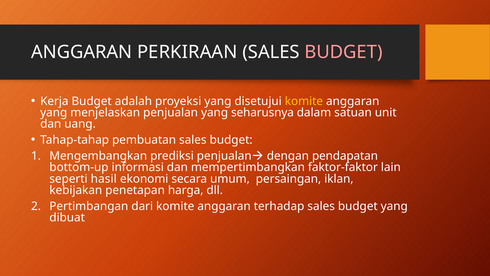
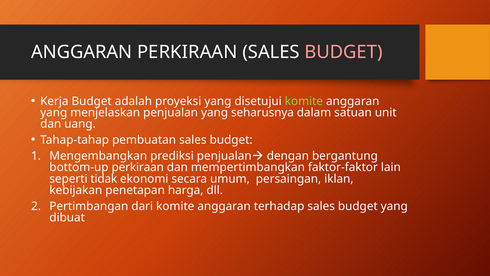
komite colour: yellow -> light green (304, 101)
pendapatan: pendapatan -> bergantung (345, 156)
bottom-up informasi: informasi -> perkiraan (138, 167)
hasil: hasil -> tidak (104, 179)
